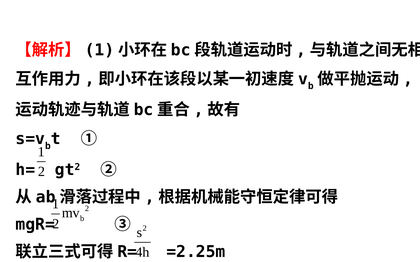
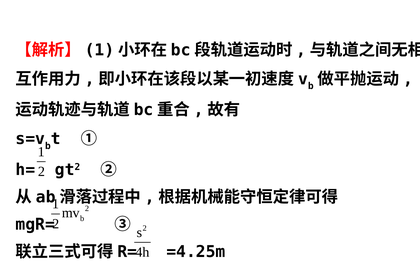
=2.25m: =2.25m -> =4.25m (196, 252)
